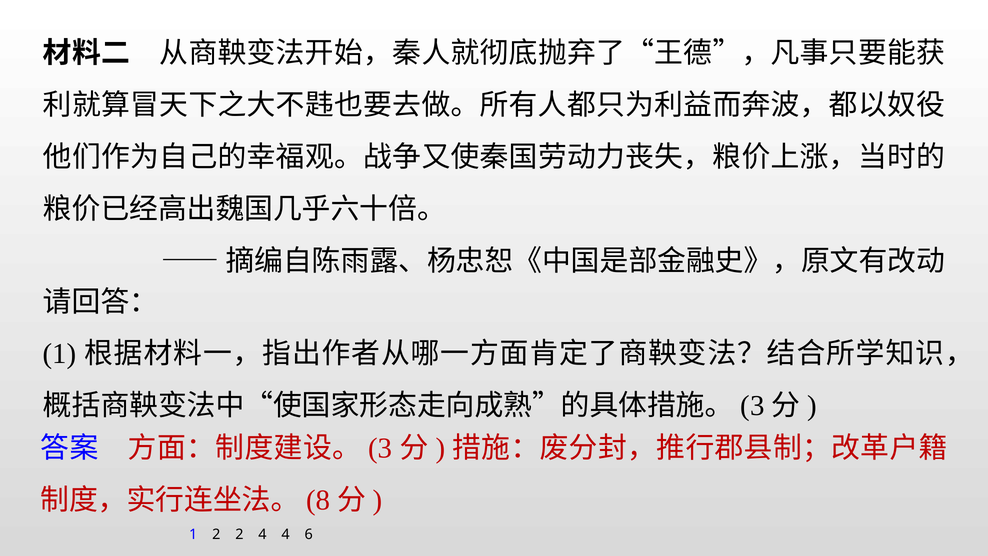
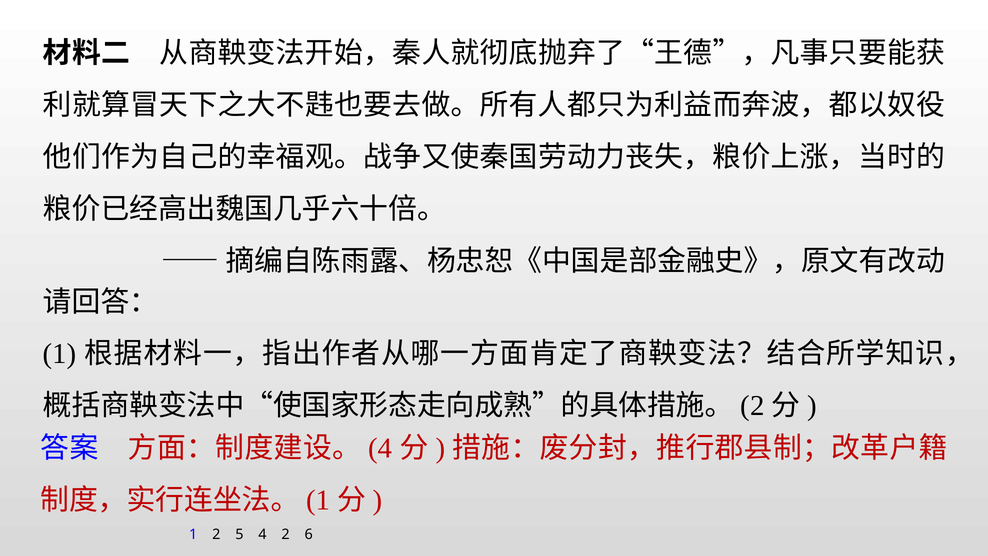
3: 3 -> 2 (752, 406)
3: 3 -> 4 (380, 448)
8: 8 -> 1 (318, 500)
2 2: 2 -> 5 (239, 534)
4 4: 4 -> 2 (286, 534)
